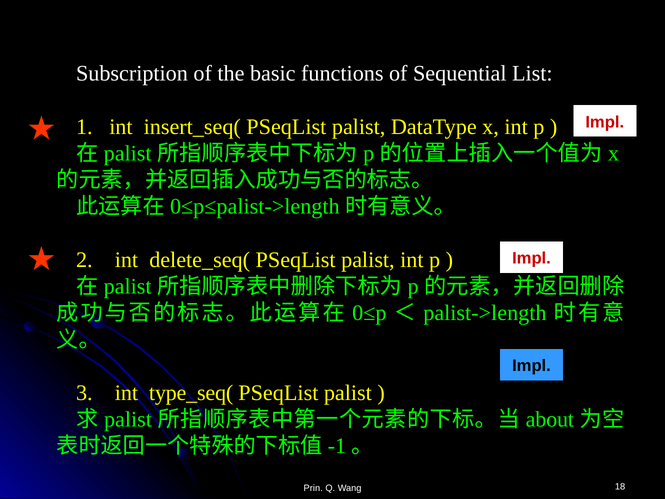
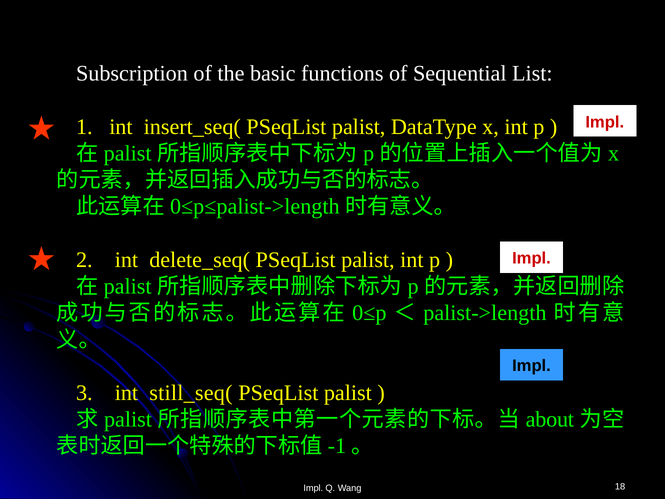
type_seq(: type_seq( -> still_seq( (191, 393)
Prin: Prin -> Impl (313, 488)
